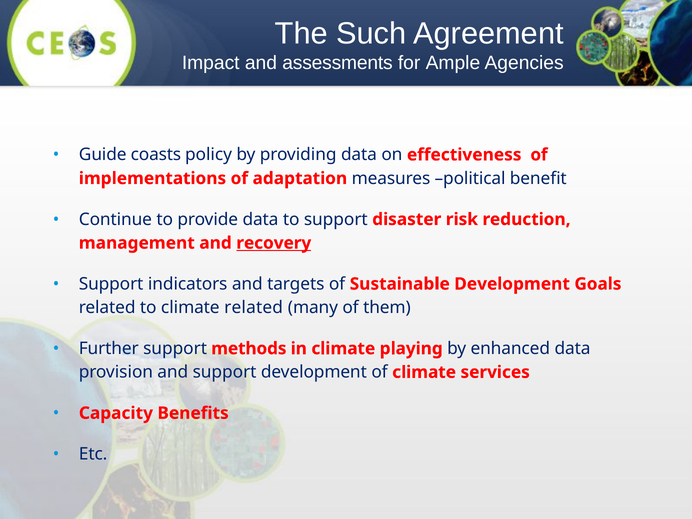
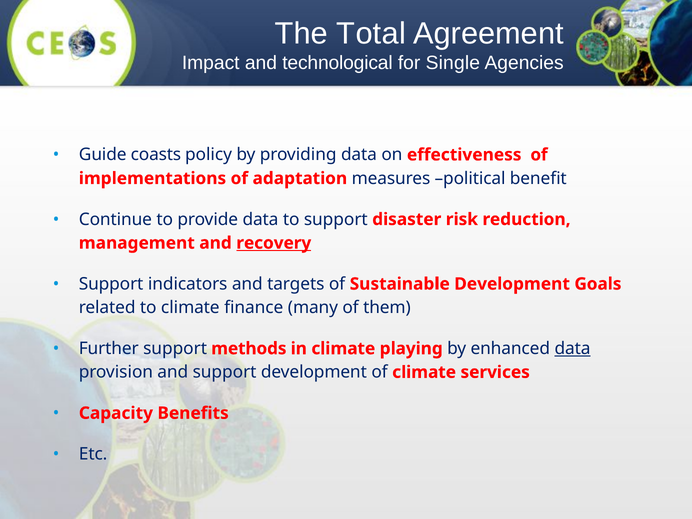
Such: Such -> Total (371, 34)
assessments: assessments -> technological (337, 63)
Ample: Ample -> Single (453, 63)
climate related: related -> finance (254, 308)
data underline: none -> present (573, 349)
